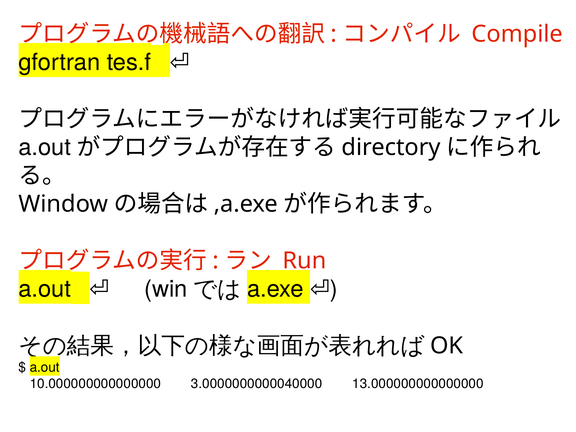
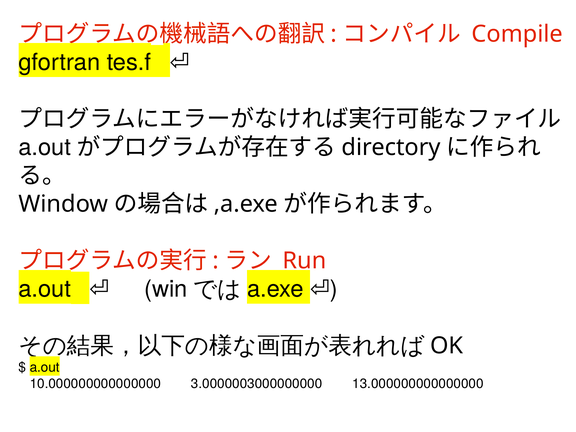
3.0000000000040000: 3.0000000000040000 -> 3.0000003000000000 (257, 384)
